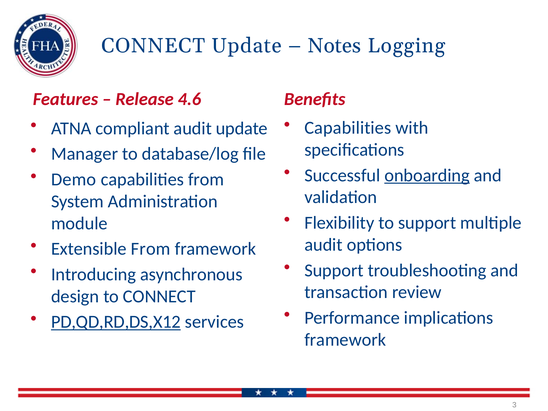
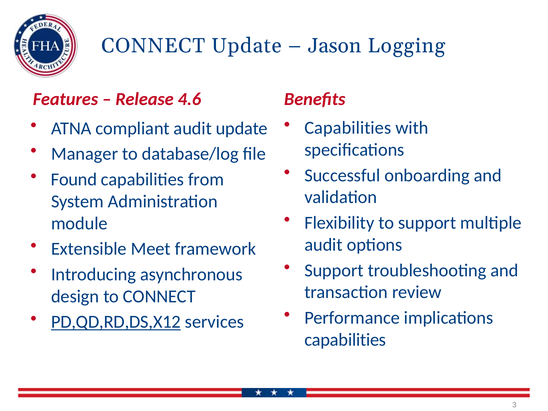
Notes: Notes -> Jason (334, 46)
onboarding underline: present -> none (427, 175)
Demo: Demo -> Found (74, 179)
Extensible From: From -> Meet (151, 249)
framework: framework -> capabilities (345, 340)
